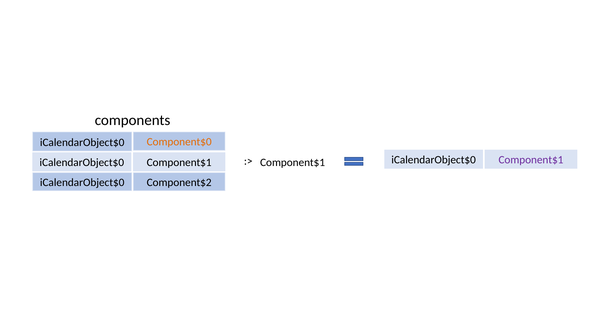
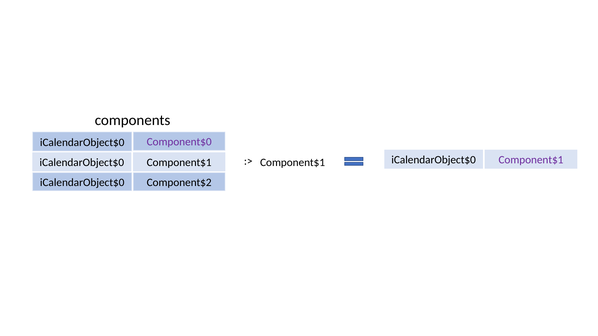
Component$0 colour: orange -> purple (179, 142)
